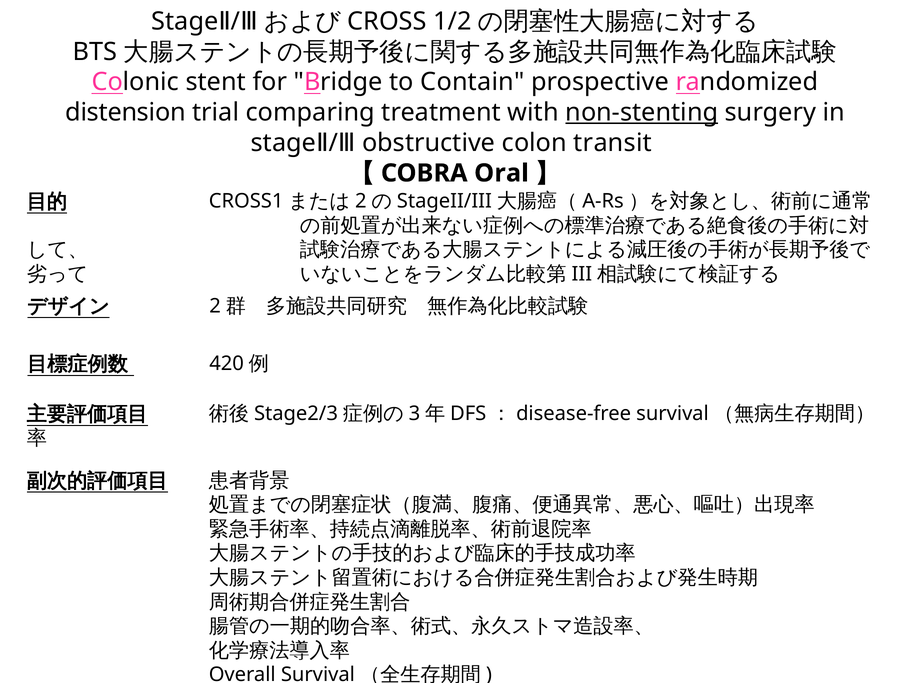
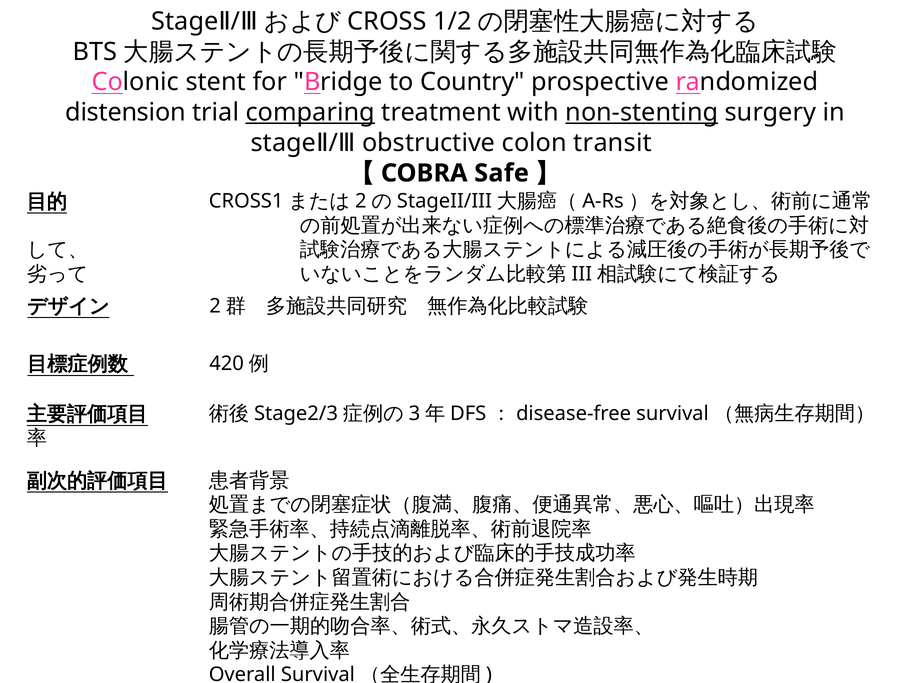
Contain: Contain -> Country (473, 82)
comparing underline: none -> present (310, 112)
Oral: Oral -> Safe (502, 173)
